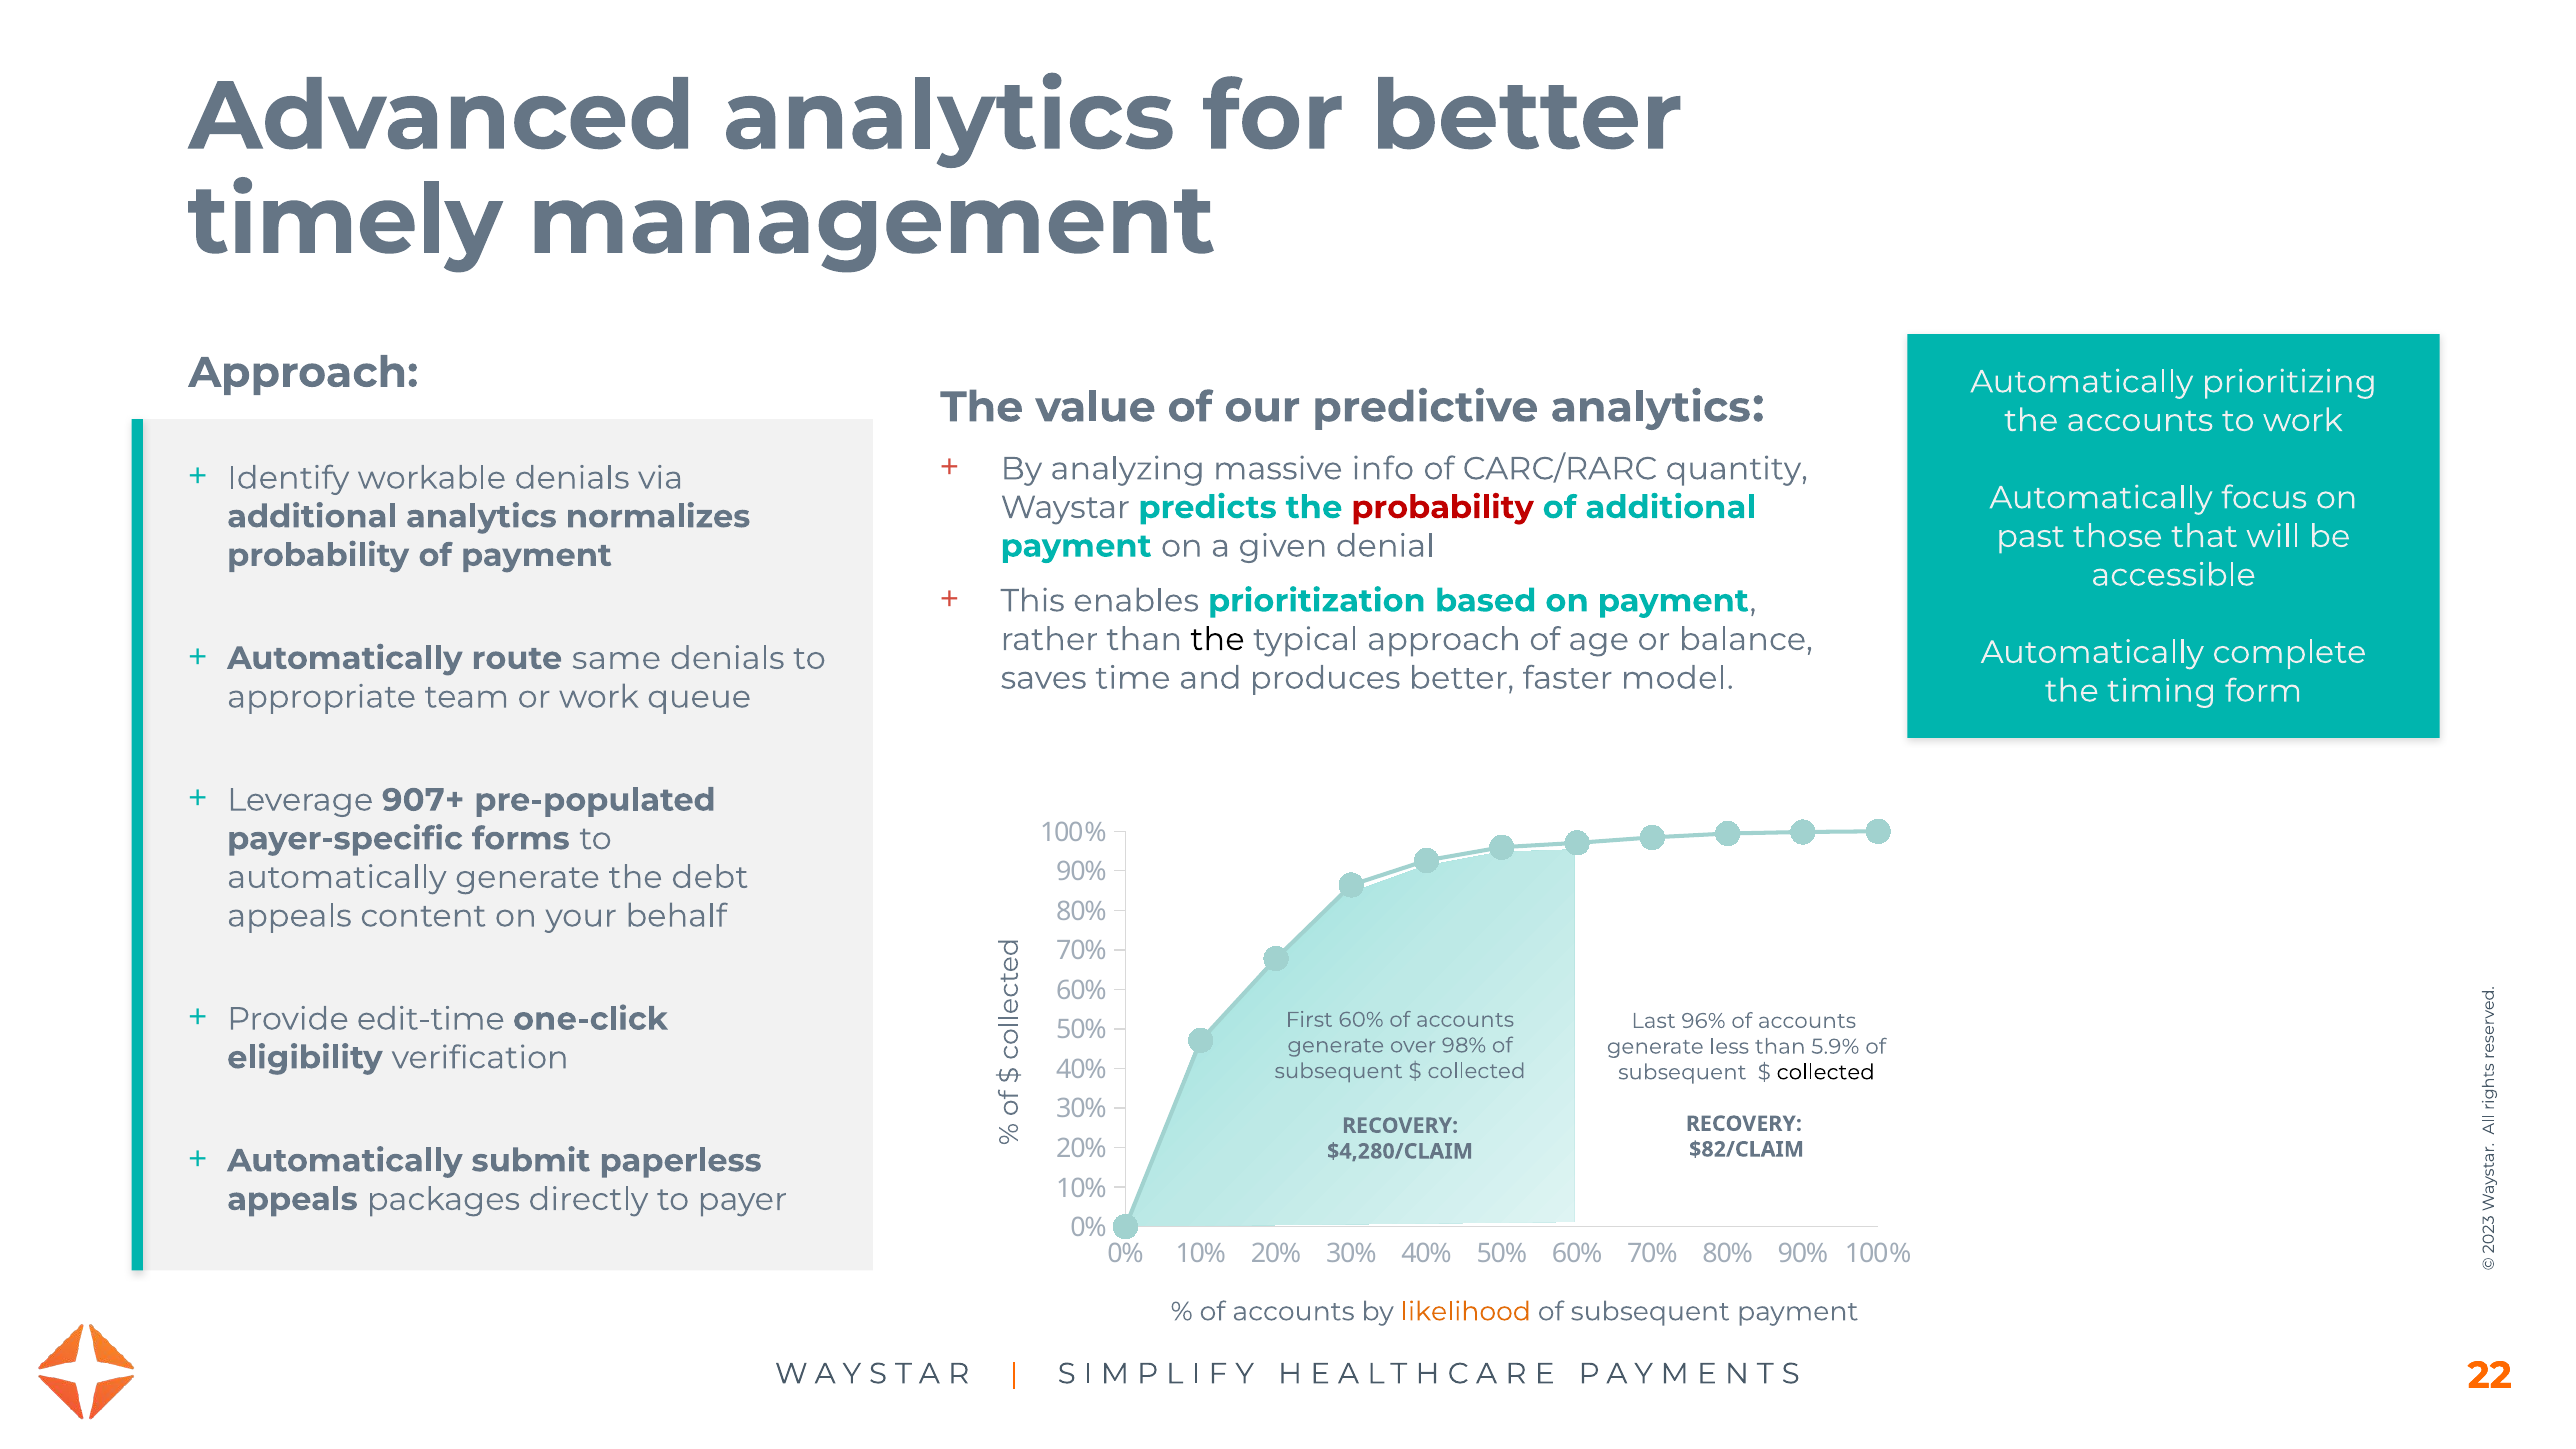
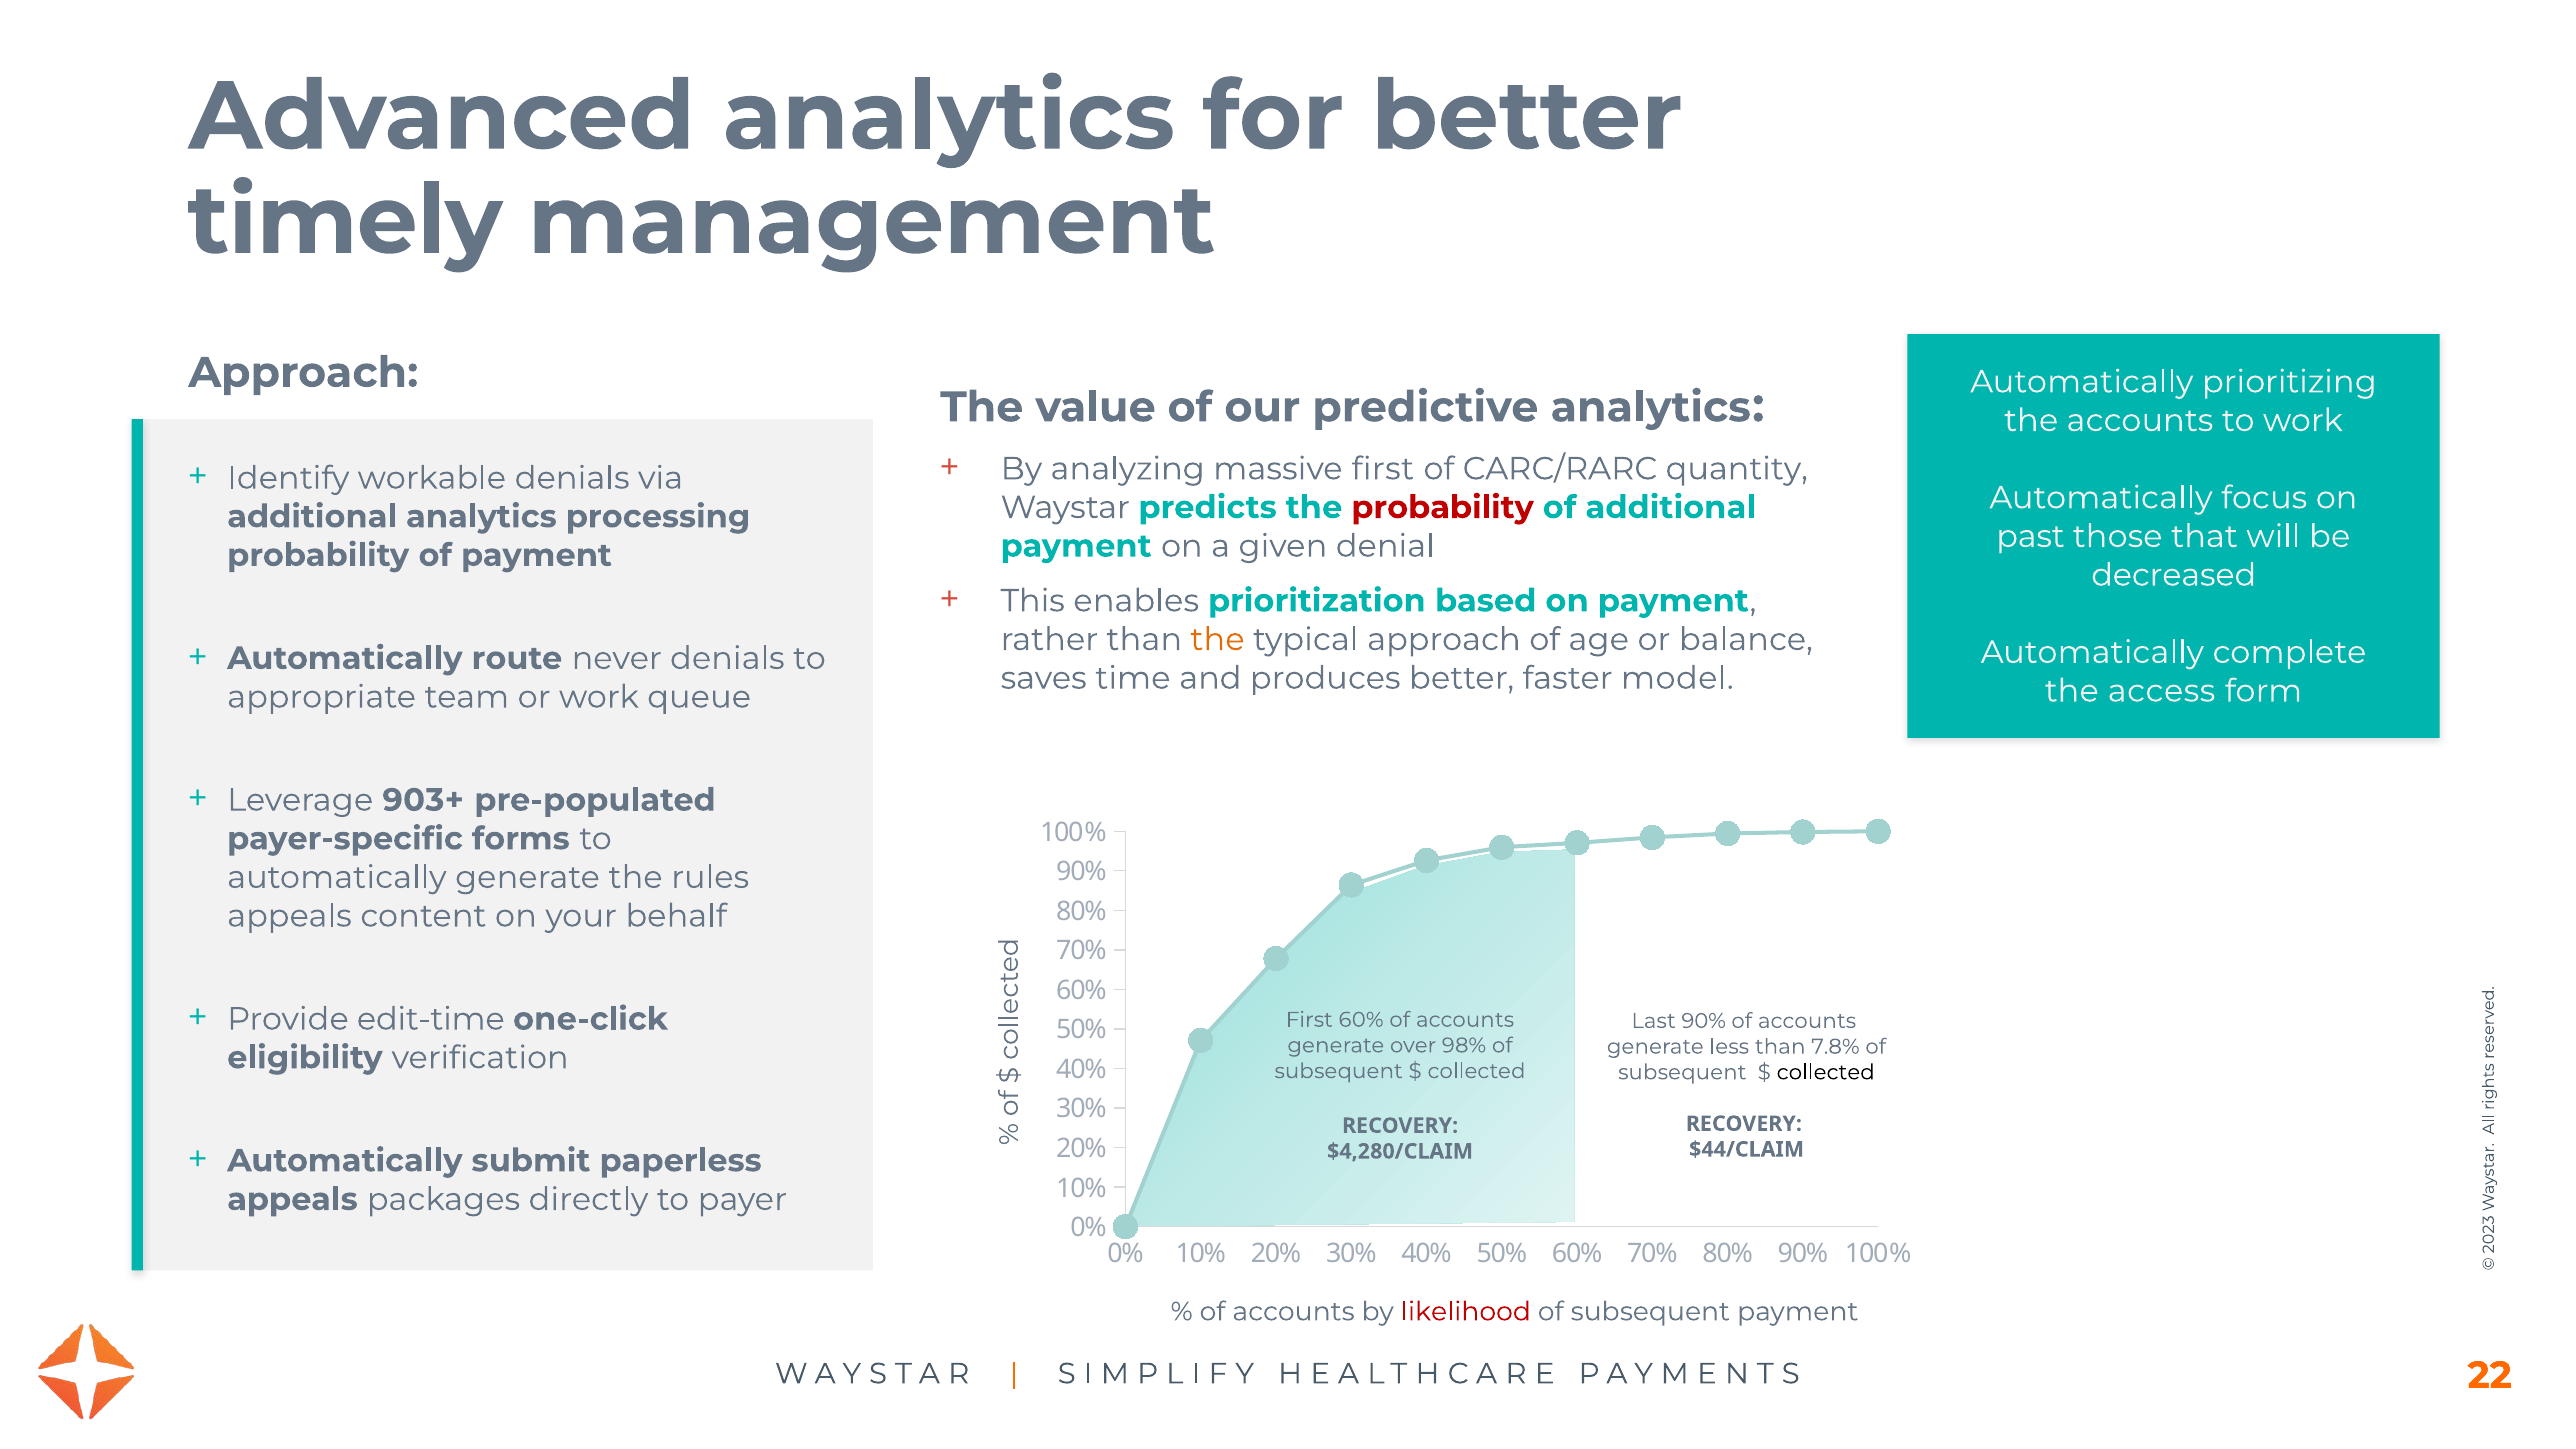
massive info: info -> first (1383, 469)
normalizes: normalizes -> processing (658, 517)
accessible: accessible -> decreased (2174, 575)
the colour: black -> orange (1218, 639)
same: same -> never (617, 658)
timing: timing -> access (2162, 691)
907+: 907+ -> 903+ (423, 800)
debt: debt -> rules (710, 877)
Last 96%: 96% -> 90% (1704, 1021)
5.9%: 5.9% -> 7.8% (1835, 1047)
$82/CLAIM: $82/CLAIM -> $44/CLAIM (1747, 1149)
likelihood colour: orange -> red (1466, 1312)
